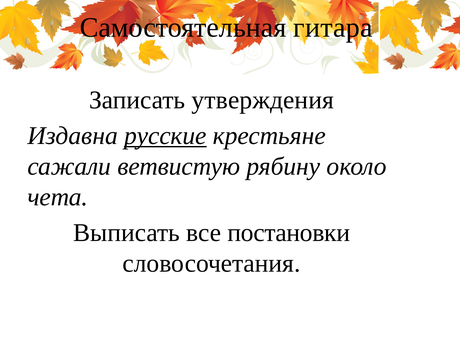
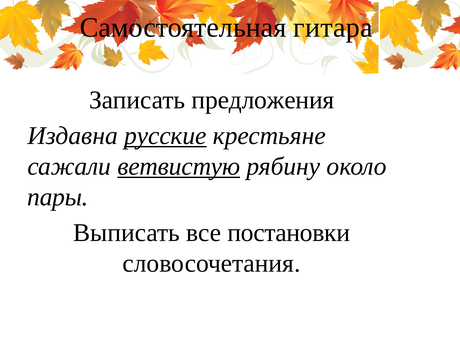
утверждения: утверждения -> предложения (263, 100)
ветвистую underline: none -> present (179, 166)
чета: чета -> пары (58, 197)
